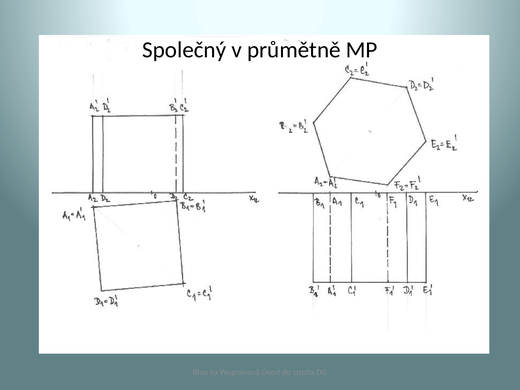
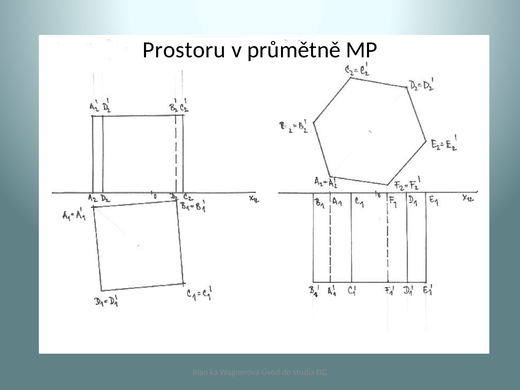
Společný: Společný -> Prostoru (184, 50)
